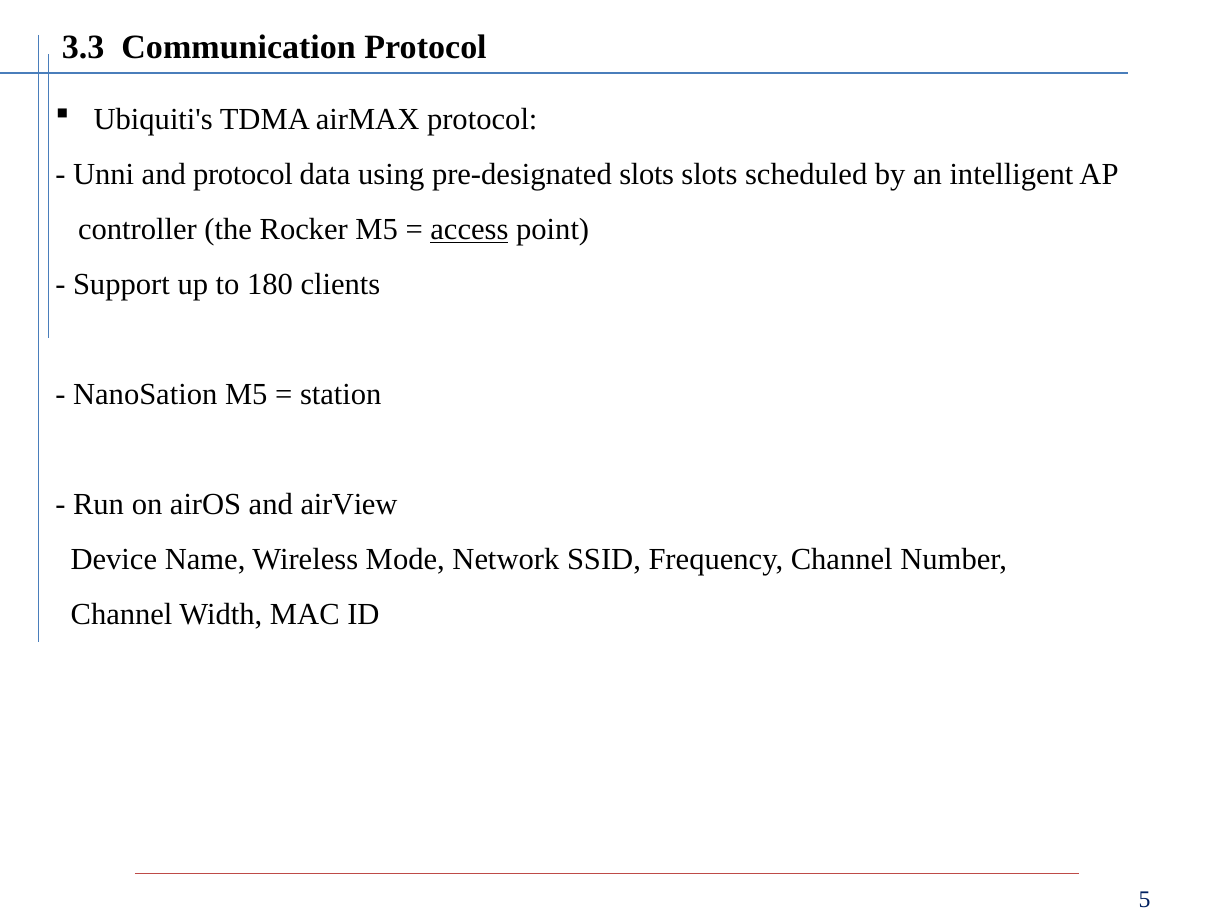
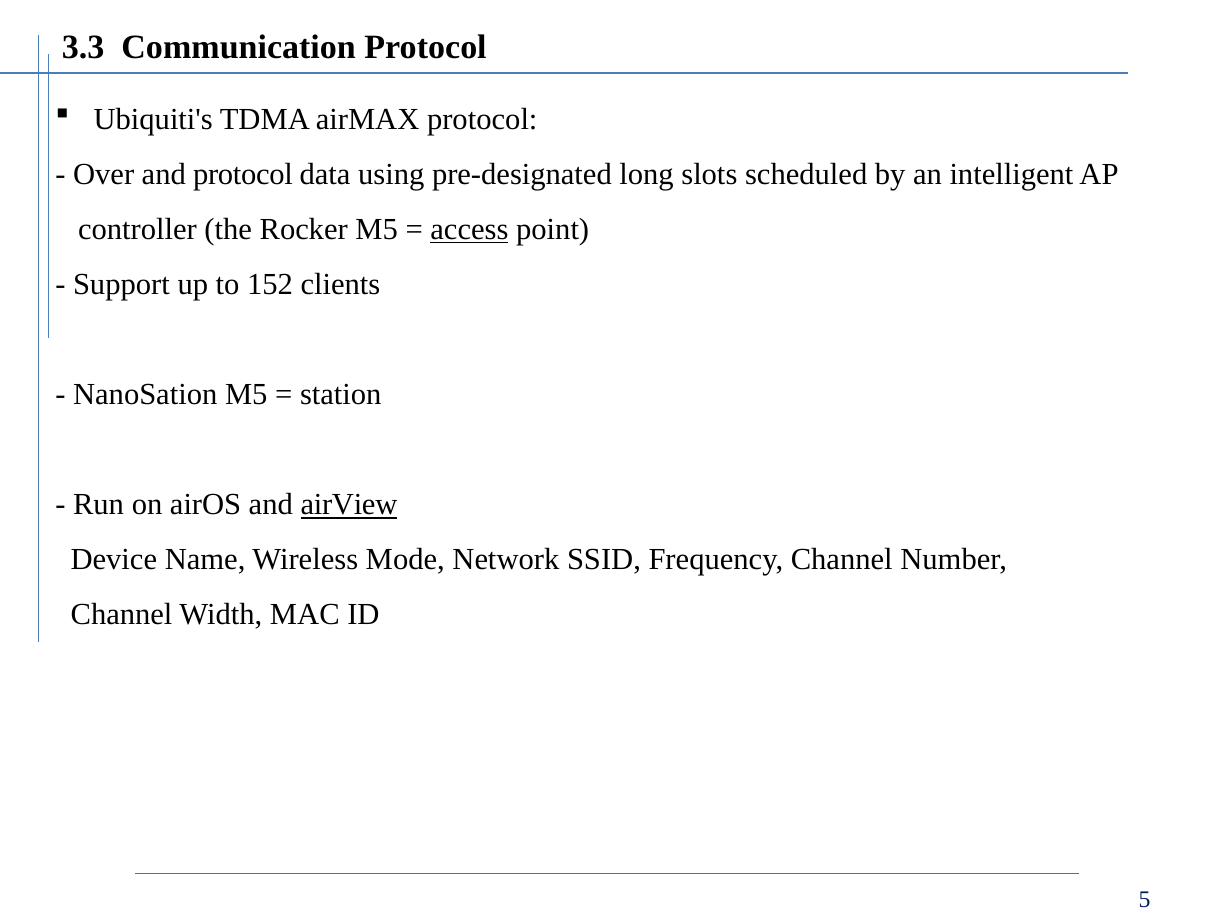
Unni: Unni -> Over (104, 174)
pre-designated slots: slots -> long (647, 174)
180: 180 -> 152 (270, 284)
airView underline: none -> present (349, 505)
